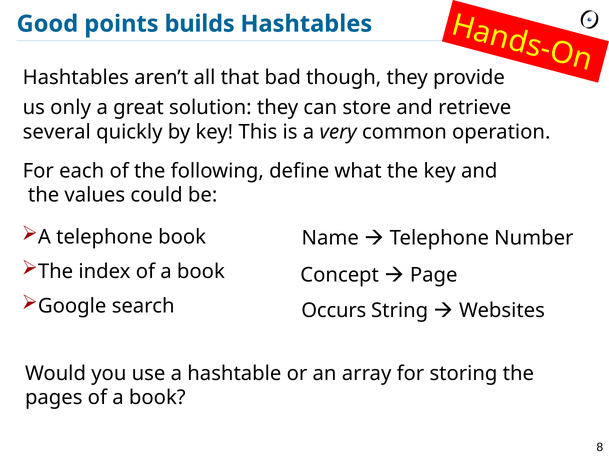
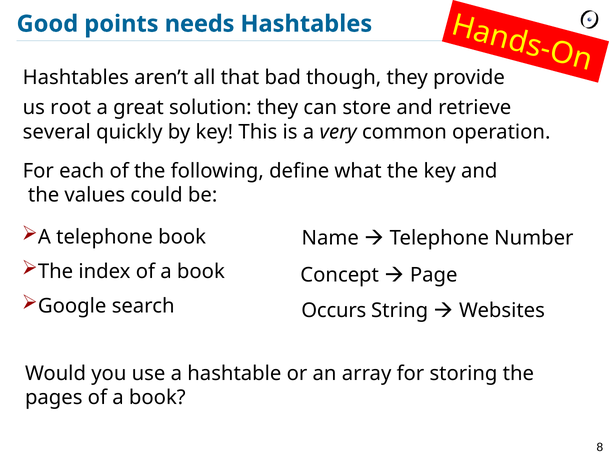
builds: builds -> needs (200, 24)
only: only -> root (71, 108)
